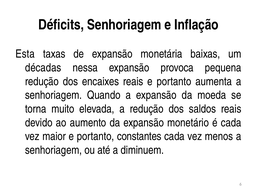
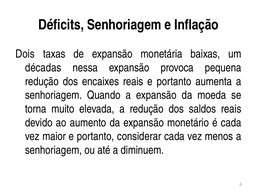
Esta: Esta -> Dois (25, 54)
constantes: constantes -> considerar (139, 136)
